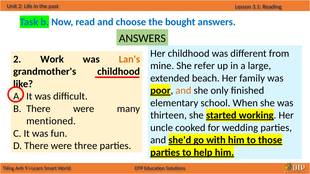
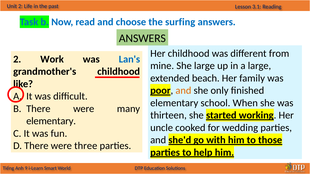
bought: bought -> surfing (180, 22)
Lan's colour: orange -> blue (129, 59)
She refer: refer -> large (204, 66)
mentioned: mentioned -> elementary (51, 121)
